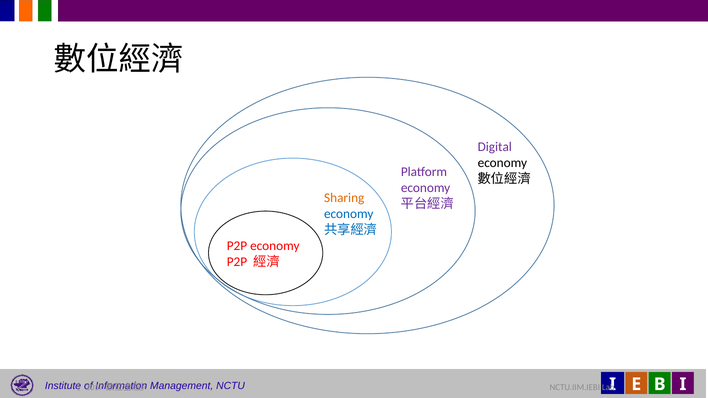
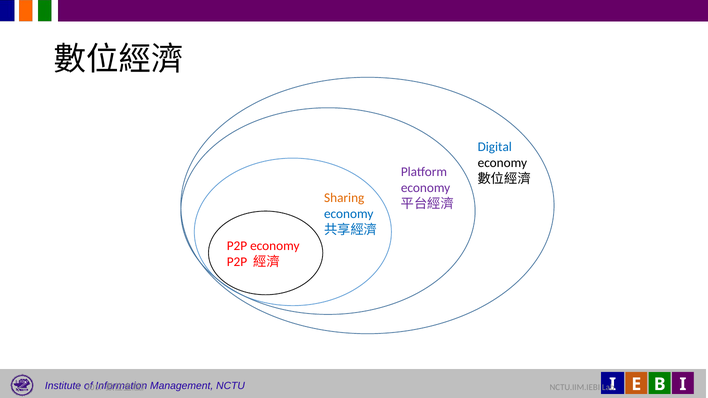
Digital colour: purple -> blue (495, 147)
